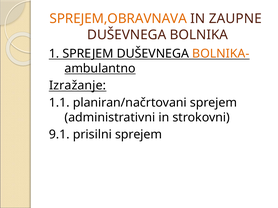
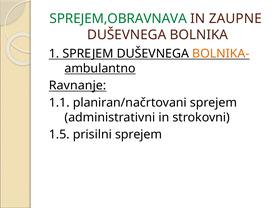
SPREJEM,OBRAVNAVA colour: orange -> green (118, 19)
Izražanje: Izražanje -> Ravnanje (78, 86)
9.1: 9.1 -> 1.5 (59, 135)
